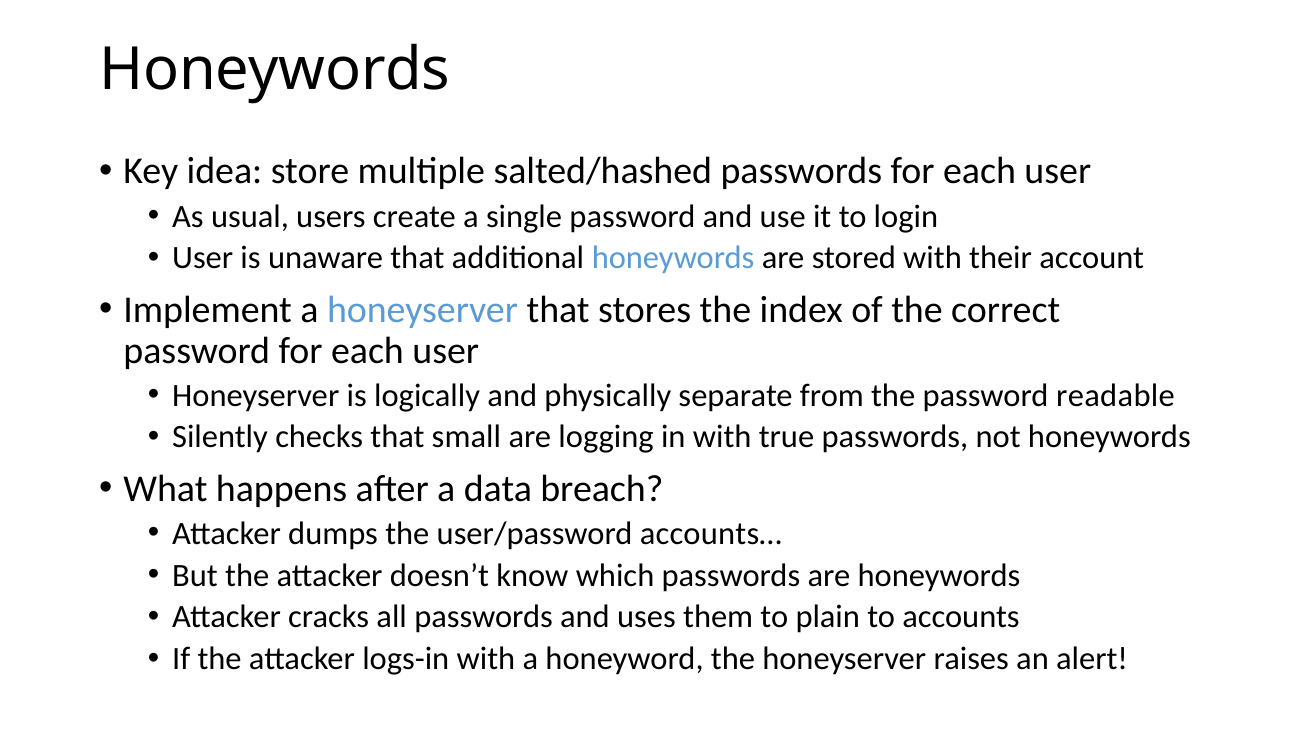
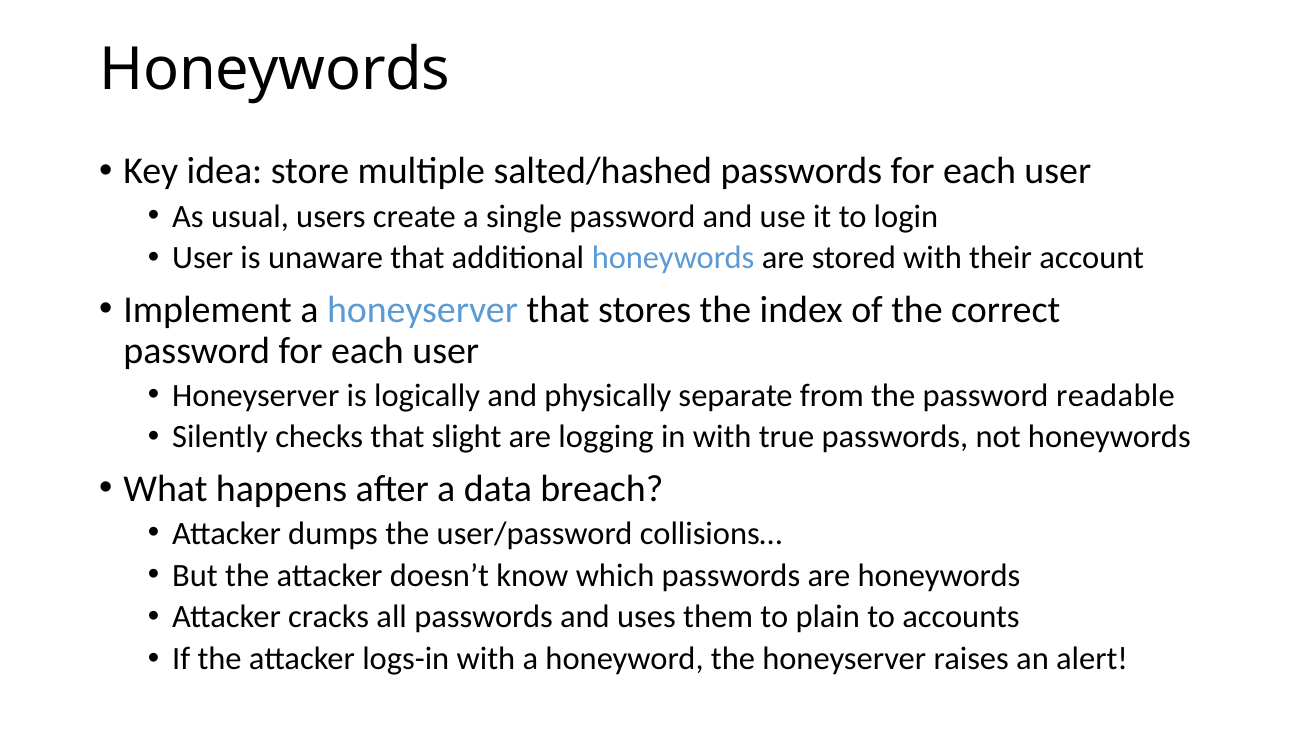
small: small -> slight (467, 437)
accounts…: accounts… -> collisions… (711, 534)
